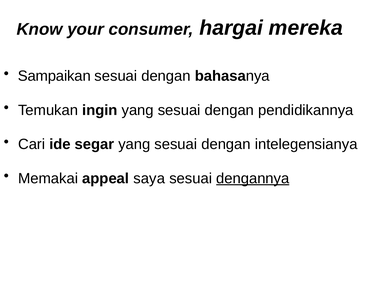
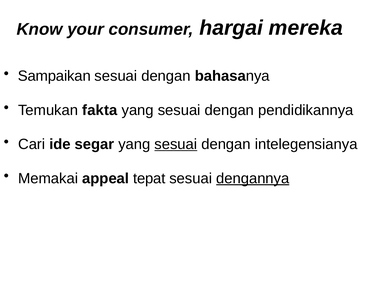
ingin: ingin -> fakta (100, 110)
sesuai underline: none -> present (176, 144)
saya: saya -> tepat (149, 178)
